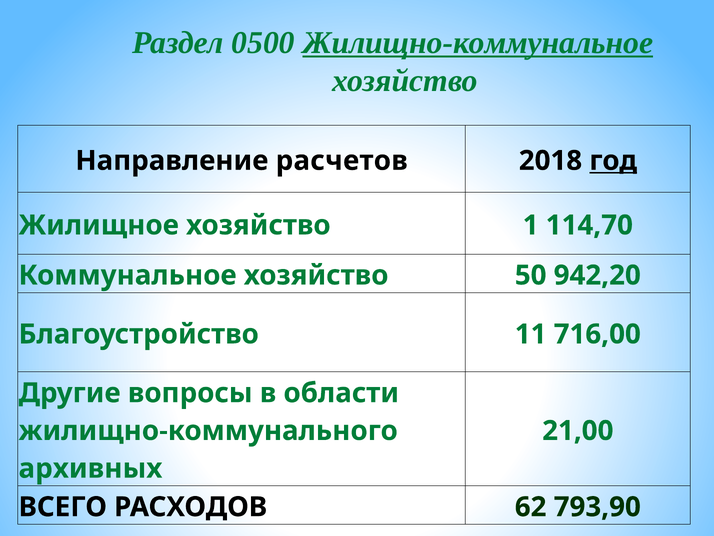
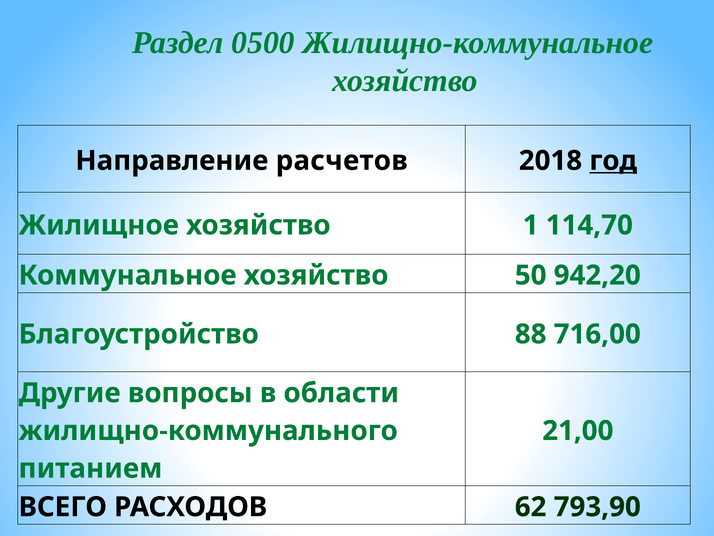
Жилищно-коммунальное underline: present -> none (478, 43)
11: 11 -> 88 (531, 334)
архивных: архивных -> питанием (90, 468)
